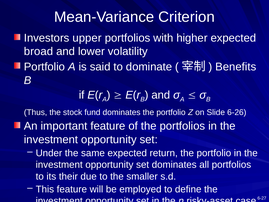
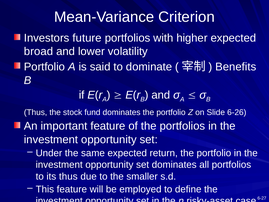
upper: upper -> future (87, 38)
its their: their -> thus (68, 176)
